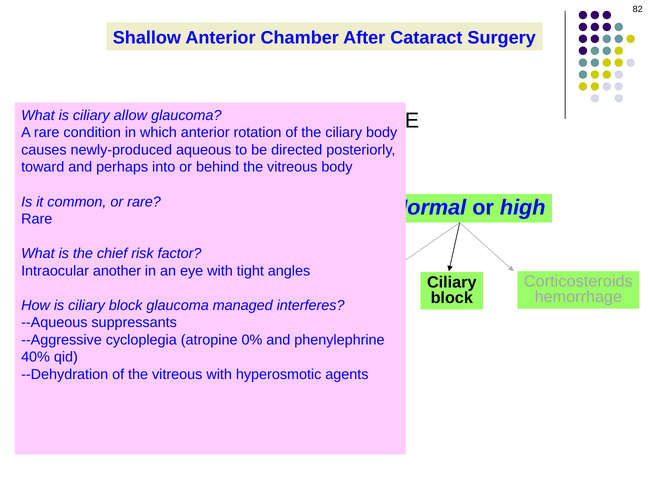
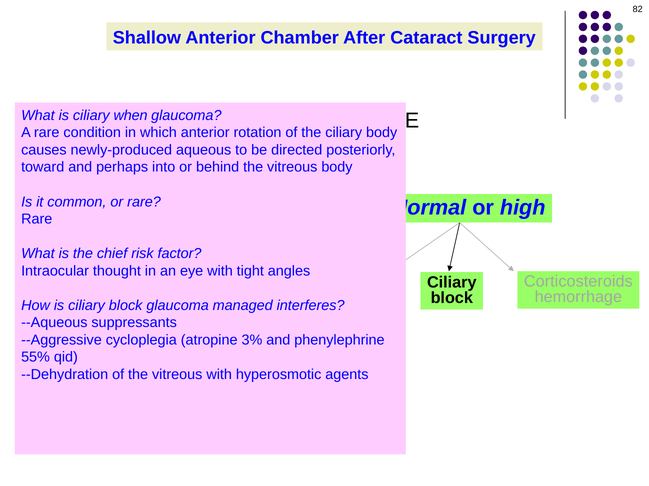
allow: allow -> when (131, 116)
another: another -> thought (117, 271)
0%: 0% -> 3% (252, 340)
40%: 40% -> 55% (36, 358)
